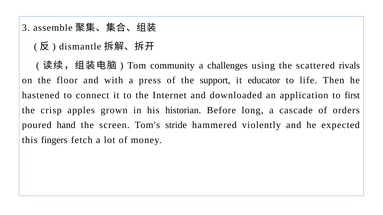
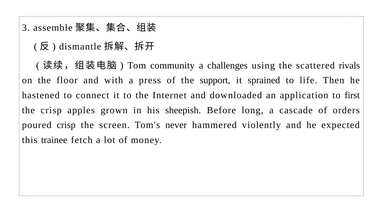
educator: educator -> sprained (264, 80)
historian: historian -> sheepish (183, 110)
poured hand: hand -> crisp (66, 125)
stride: stride -> never (176, 125)
fingers: fingers -> trainee (54, 140)
